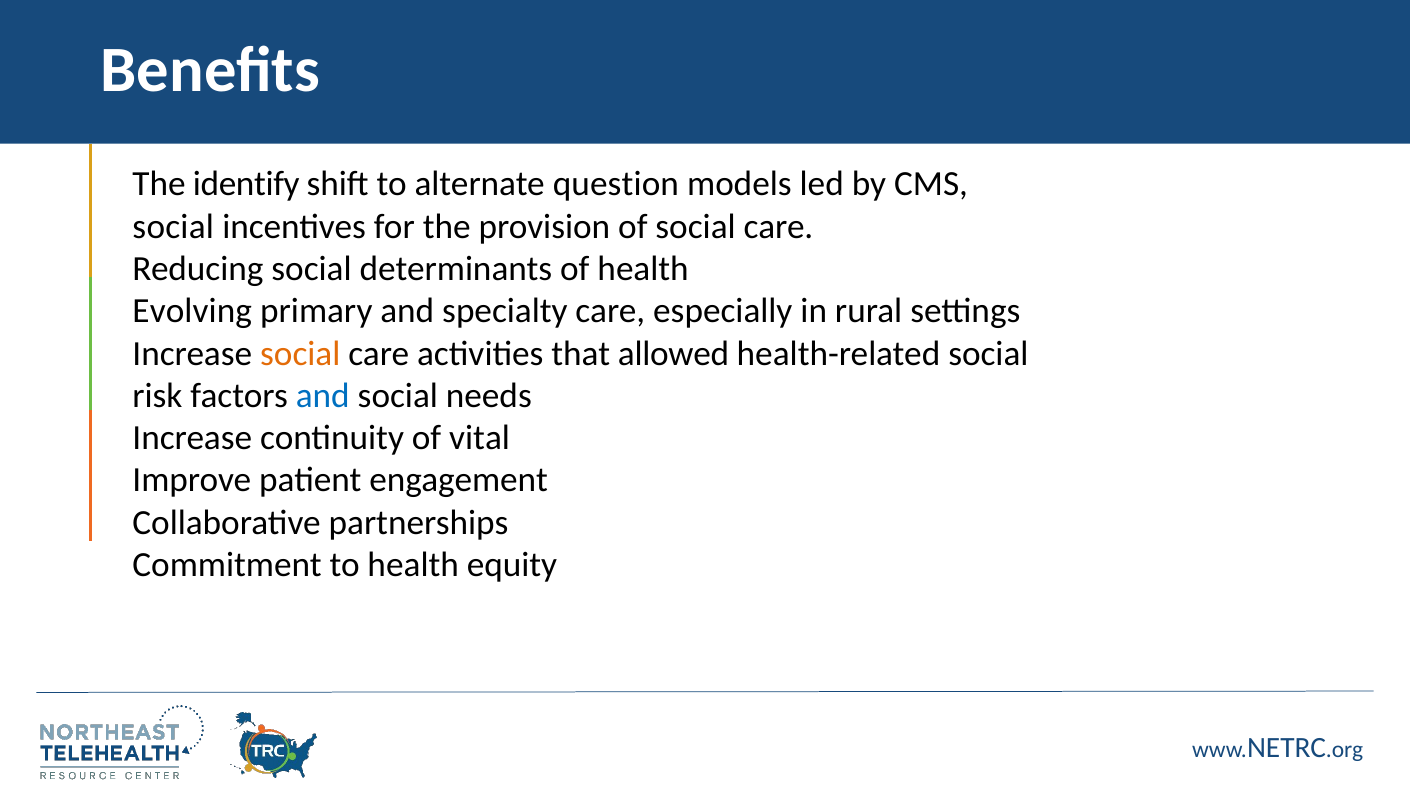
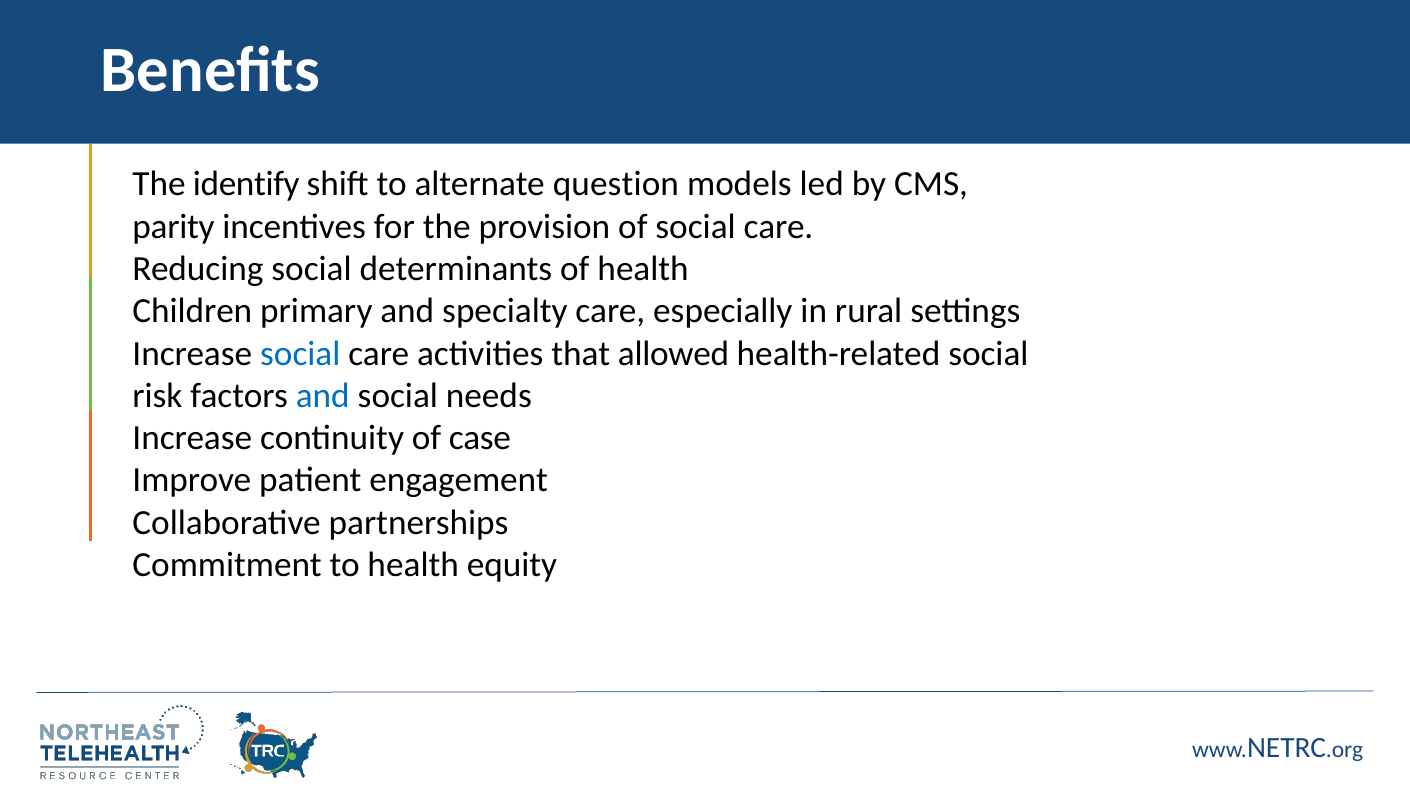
social: social -> parity (173, 227)
Evolving: Evolving -> Children (192, 311)
social colour: orange -> blue (300, 354)
vital: vital -> case (480, 438)
